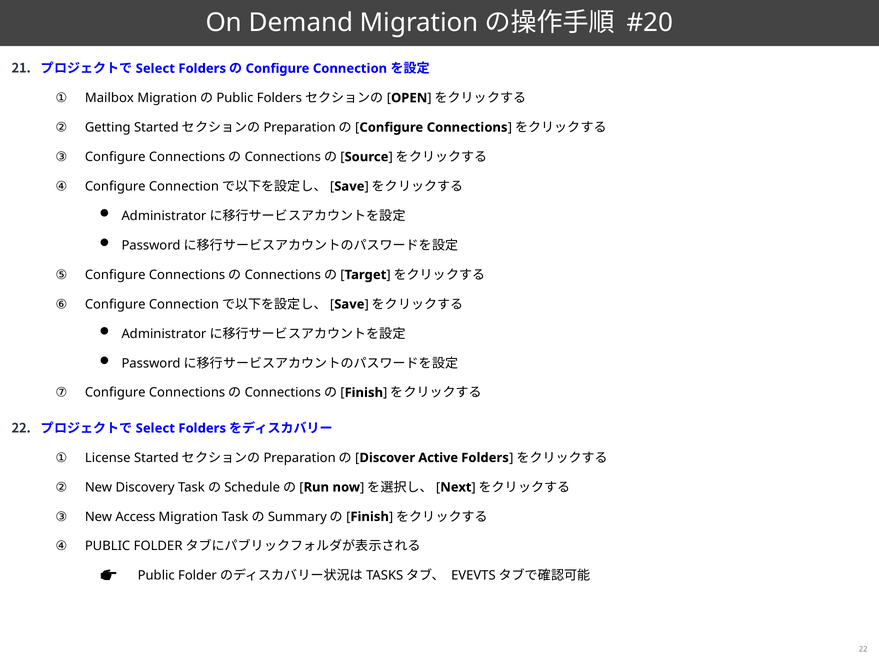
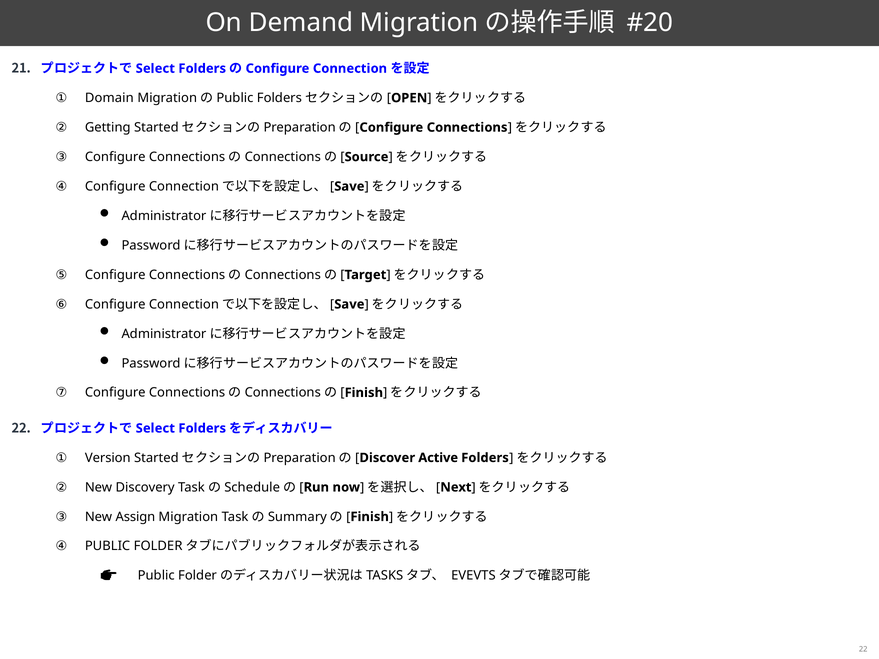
Mailbox: Mailbox -> Domain (109, 98)
License: License -> Version (108, 458)
Access: Access -> Assign (135, 517)
